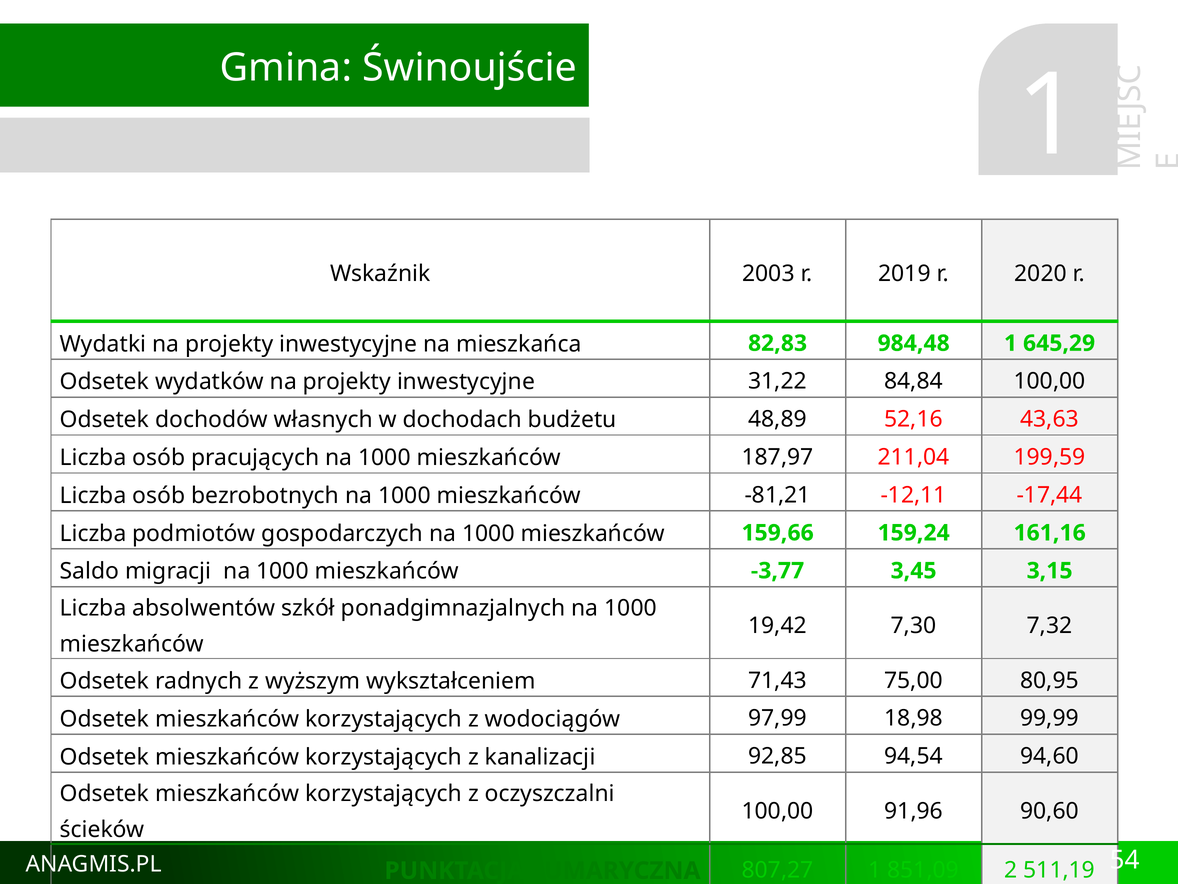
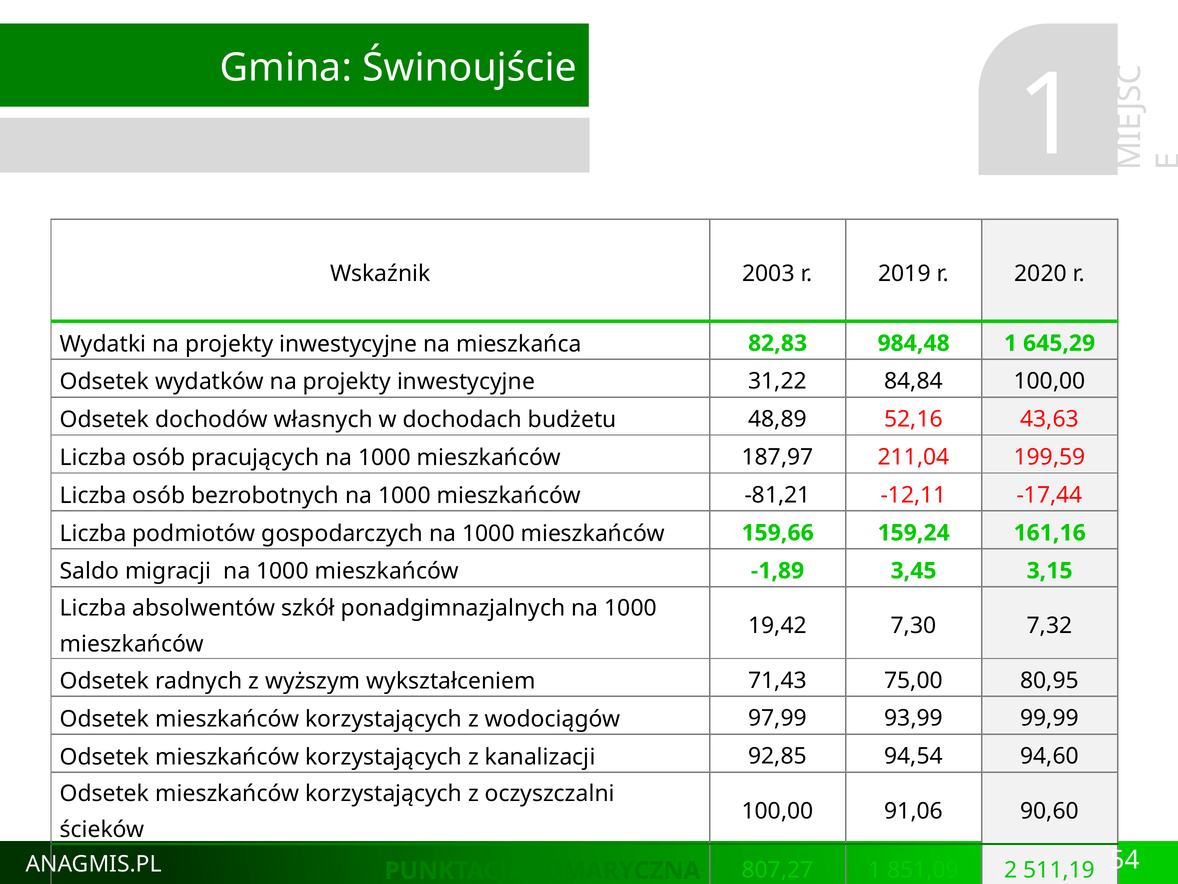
-3,77: -3,77 -> -1,89 (778, 570)
18,98: 18,98 -> 93,99 (914, 718)
91,96: 91,96 -> 91,06 (914, 811)
